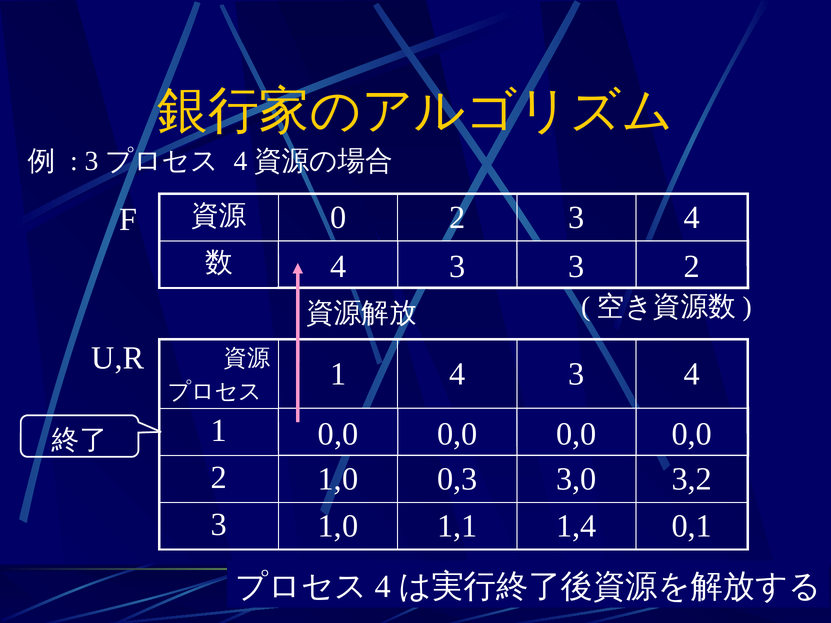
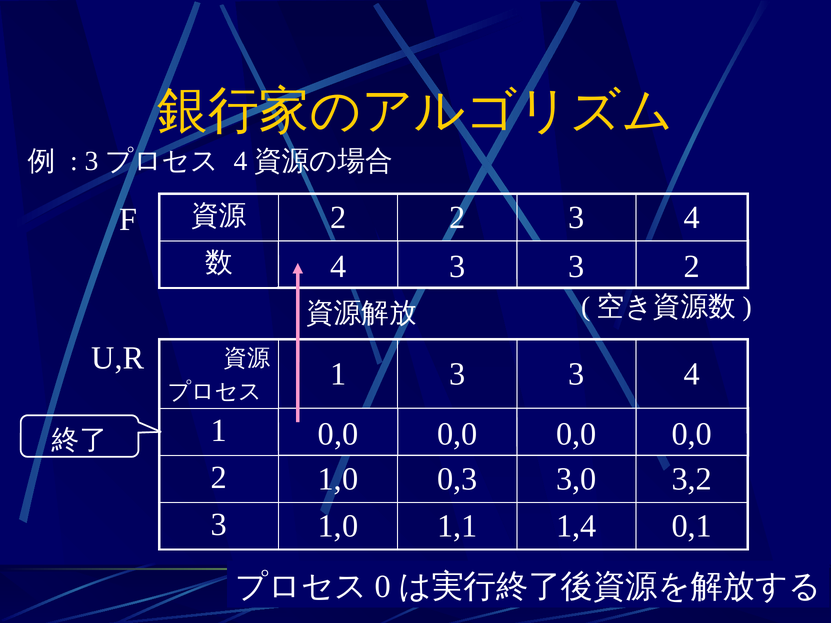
0: 0 -> 2 (338, 218)
1 4: 4 -> 3 (457, 374)
4: 4 -> 0 (383, 587)
